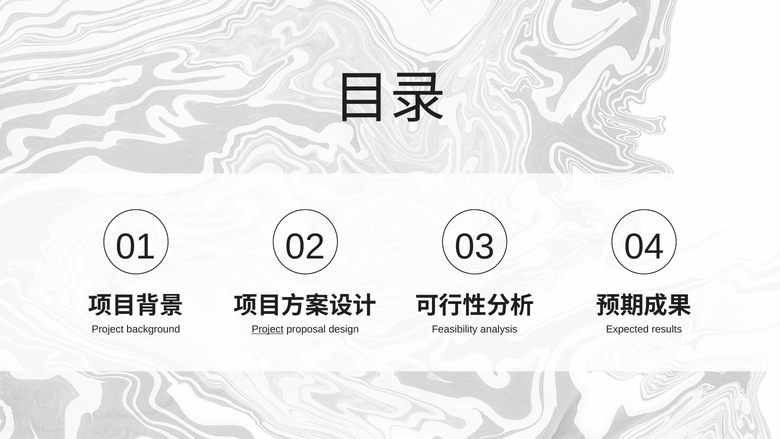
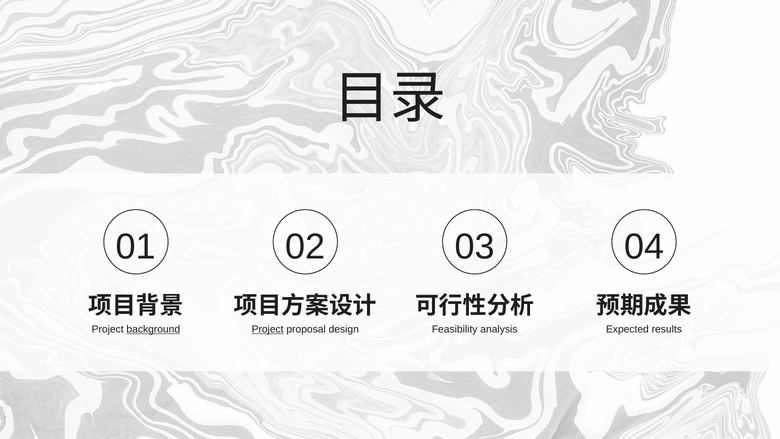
background underline: none -> present (153, 329)
